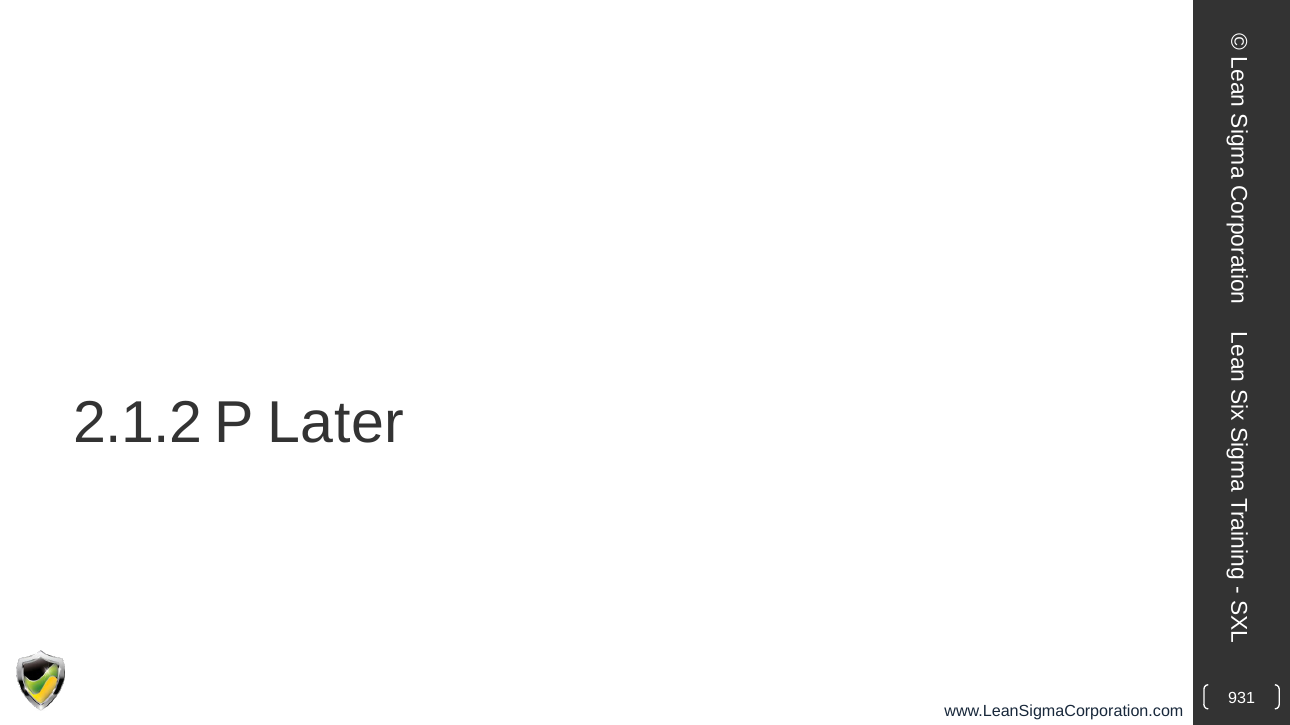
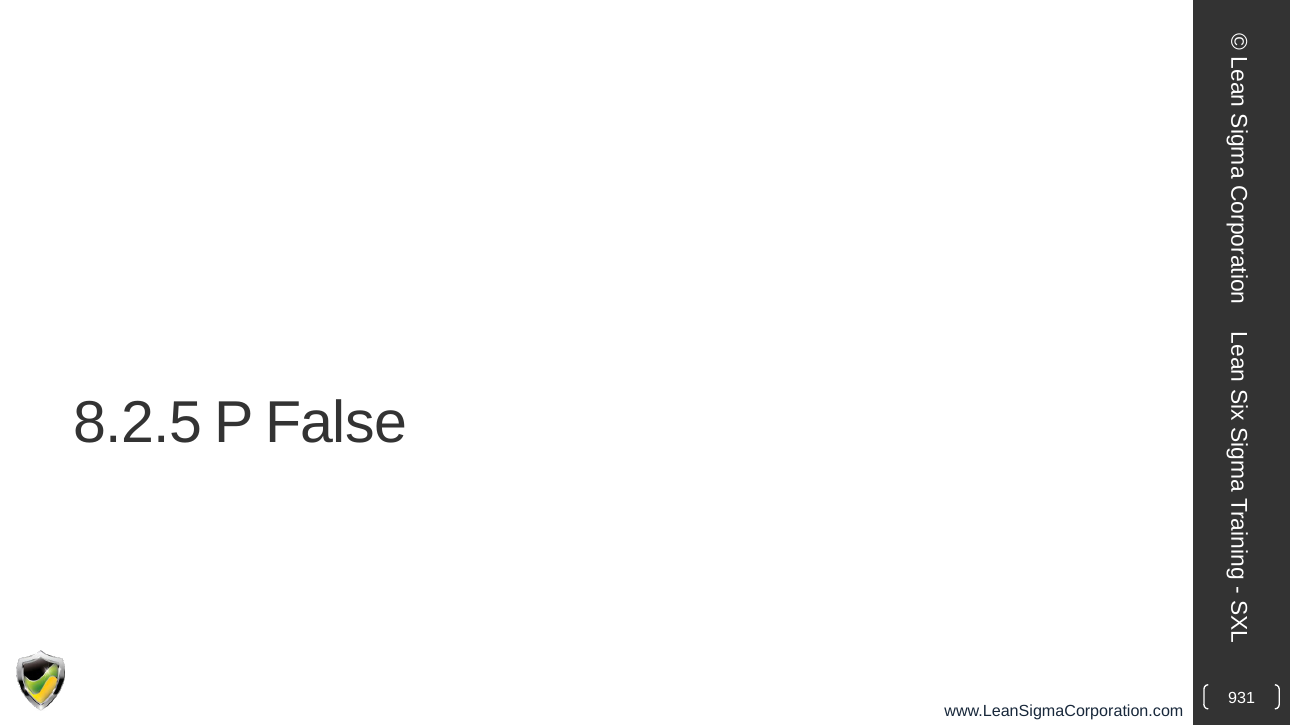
2.1.2: 2.1.2 -> 8.2.5 (138, 424)
Later: Later -> False (336, 424)
